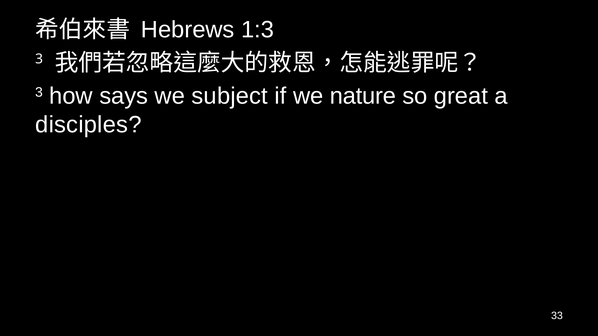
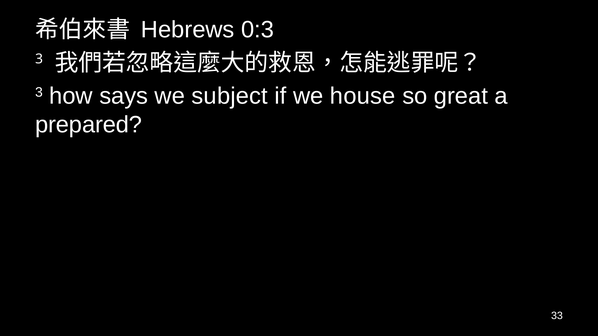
1:3: 1:3 -> 0:3 (258, 30)
nature: nature -> house (363, 96)
disciples: disciples -> prepared (89, 125)
